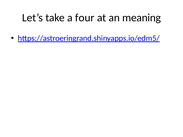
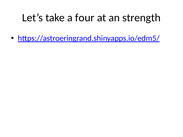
meaning: meaning -> strength (142, 18)
